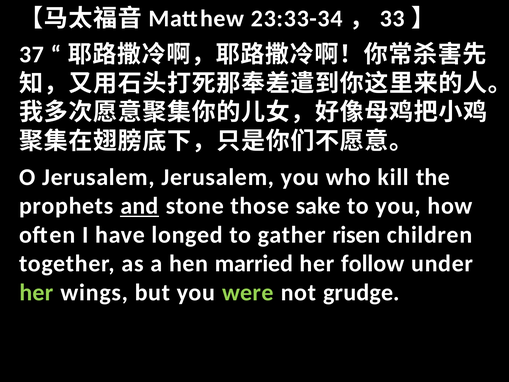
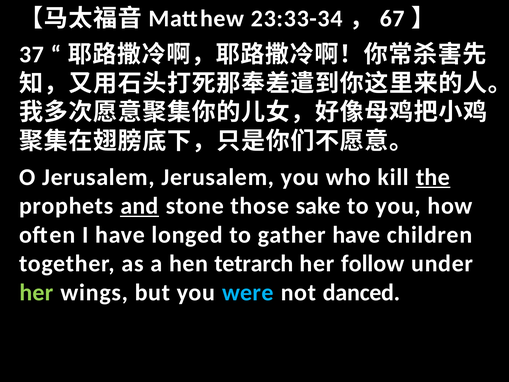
33: 33 -> 67 (392, 19)
the underline: none -> present (433, 177)
gather risen: risen -> have (356, 235)
married: married -> tetrarch (254, 263)
were colour: light green -> light blue (248, 292)
grudge: grudge -> danced (362, 292)
